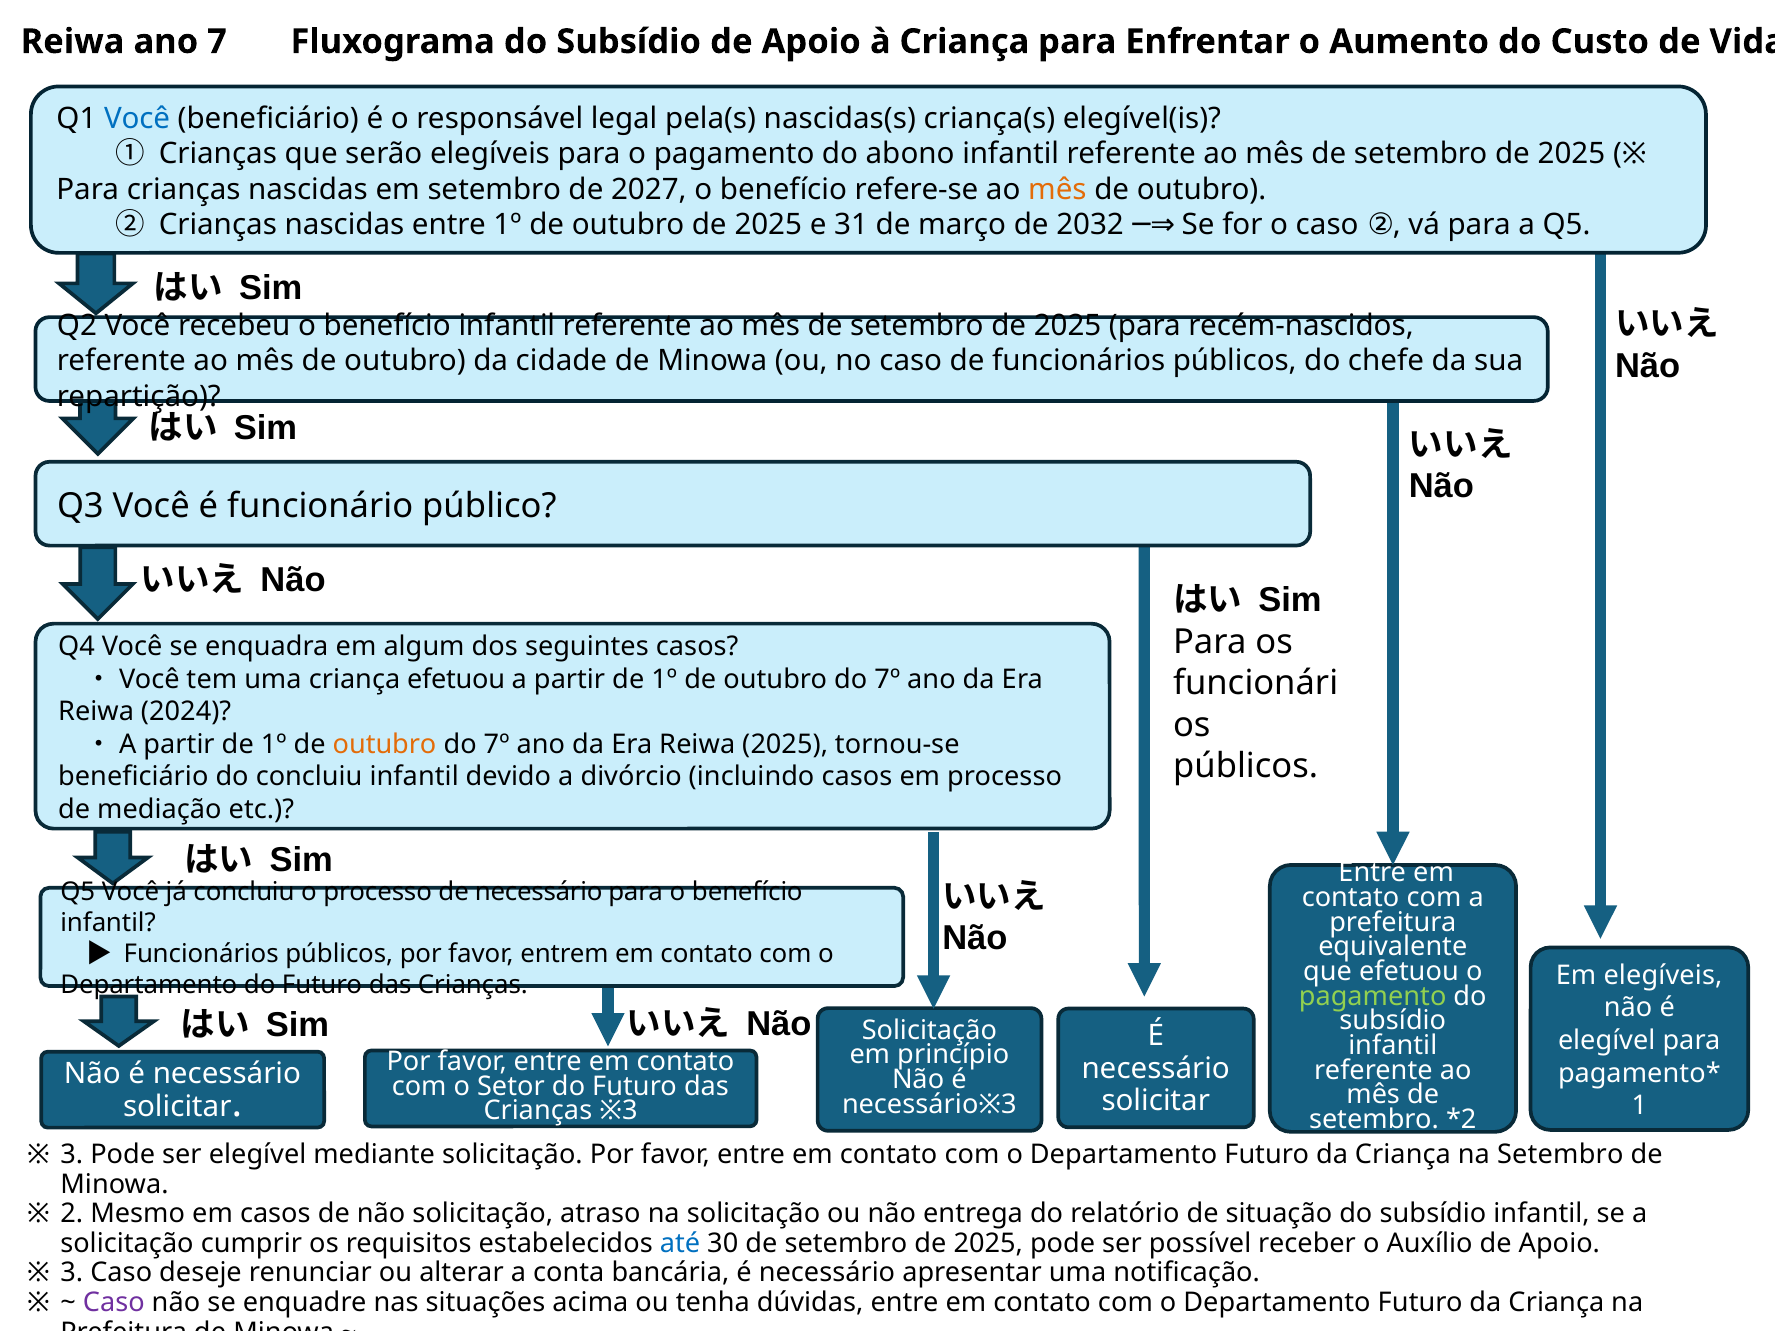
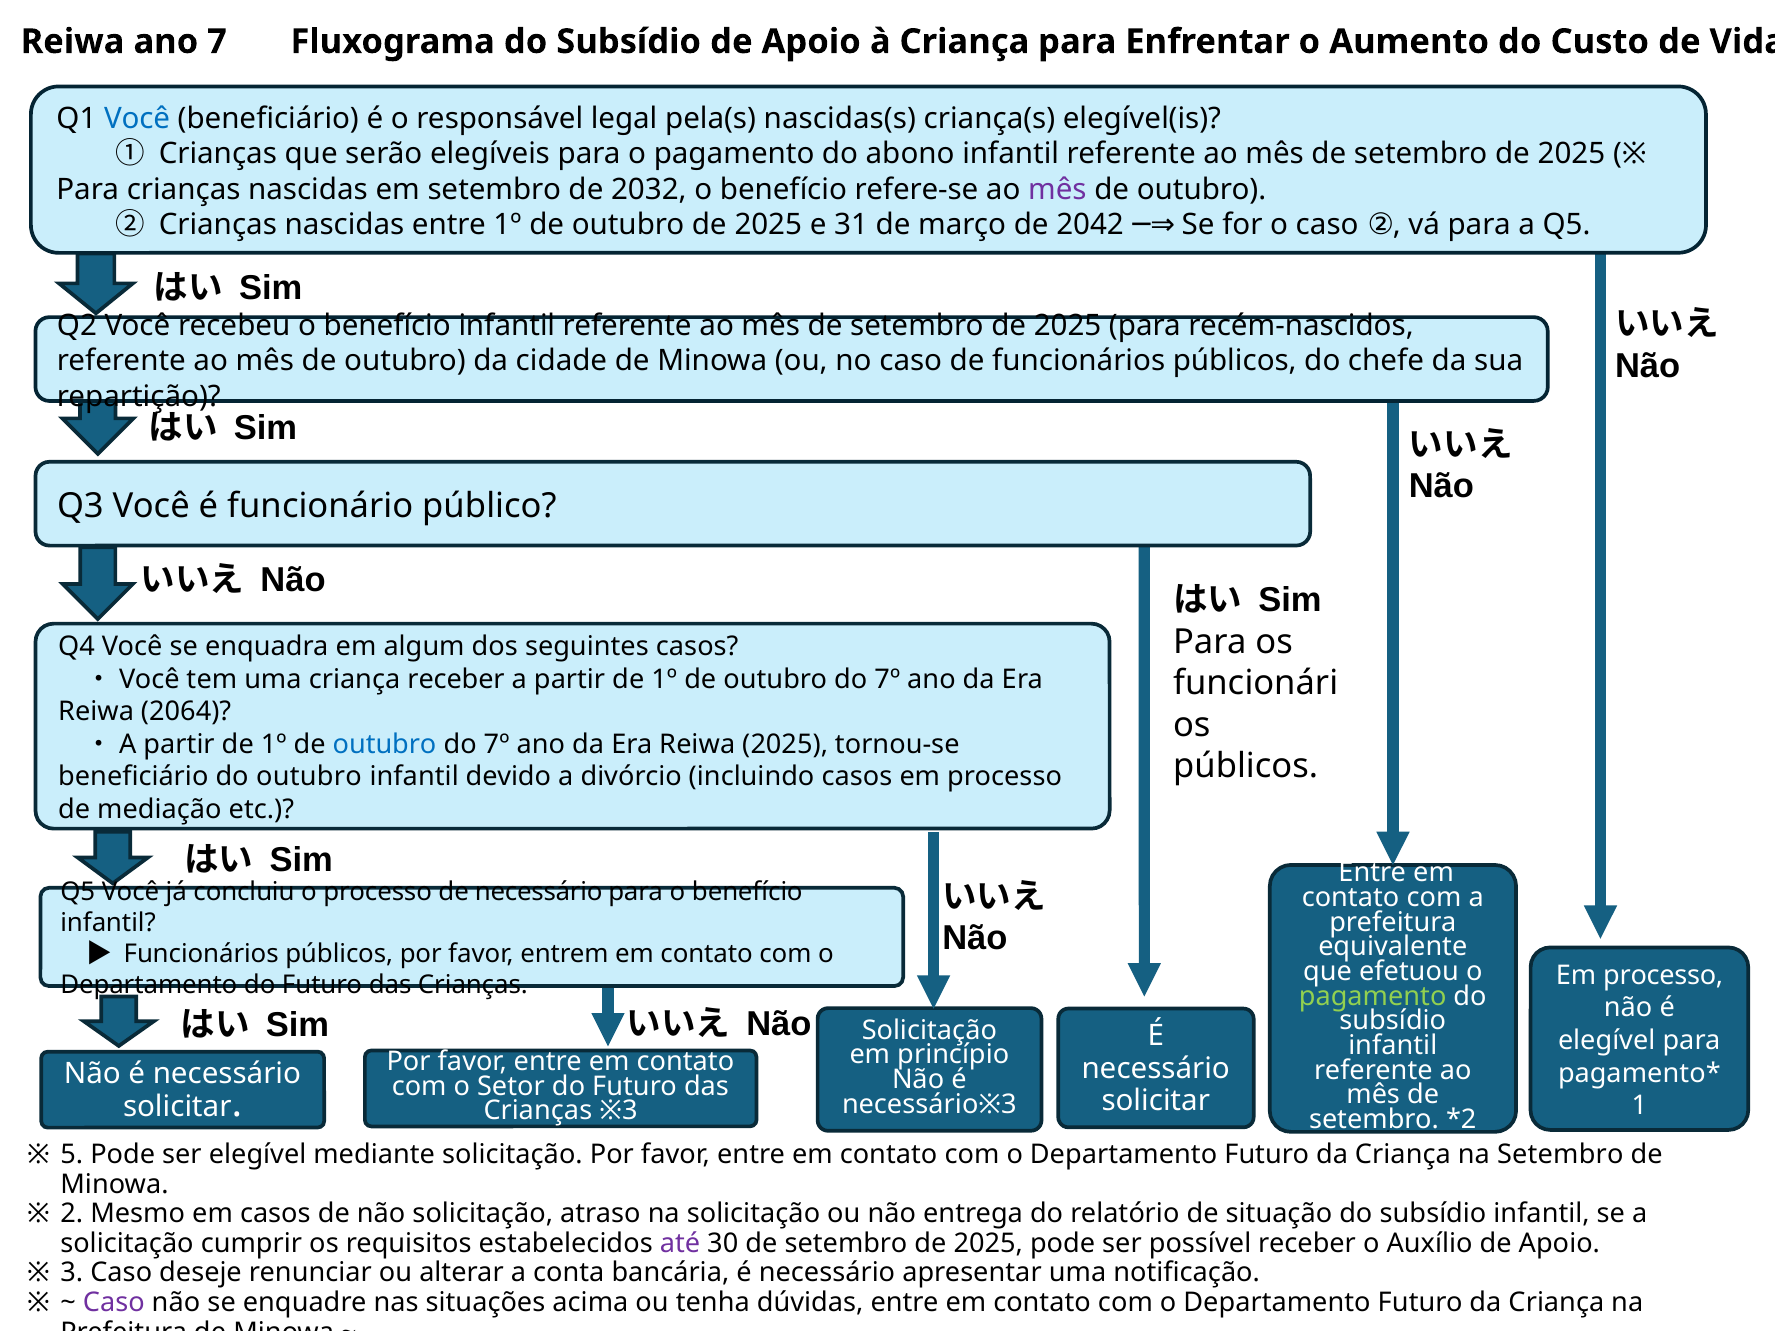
2027: 2027 -> 2032 (649, 189)
mês colour: orange -> purple (1057, 189)
2032: 2032 -> 2042 (1090, 225)
criança efetuou: efetuou -> receber (456, 679)
2024: 2024 -> 2064 (186, 712)
outubro colour: orange -> blue (385, 744)
do concluiu: concluiu -> outubro (309, 777)
elegíveis: elegíveis -> processo (1663, 976)
3: 3 -> 5 (72, 1155)
até colour: blue -> purple (680, 1244)
